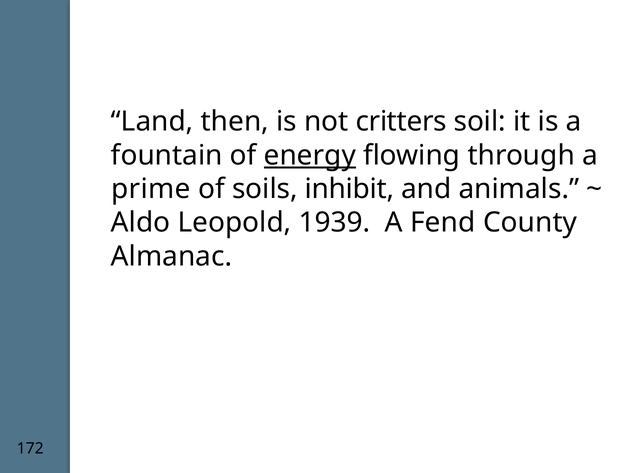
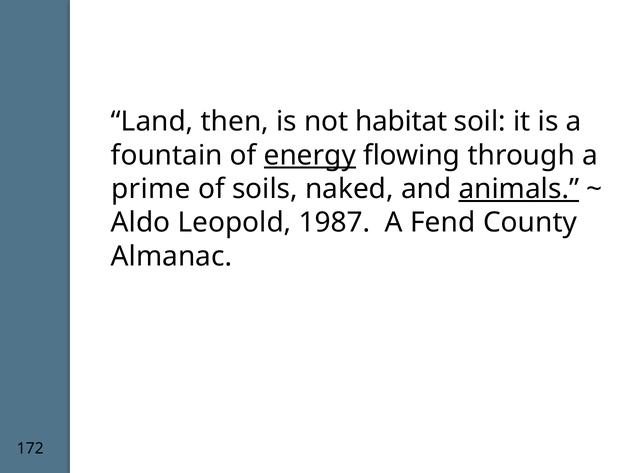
critters: critters -> habitat (401, 122)
inhibit: inhibit -> naked (349, 189)
animals underline: none -> present (519, 189)
1939: 1939 -> 1987 (334, 223)
